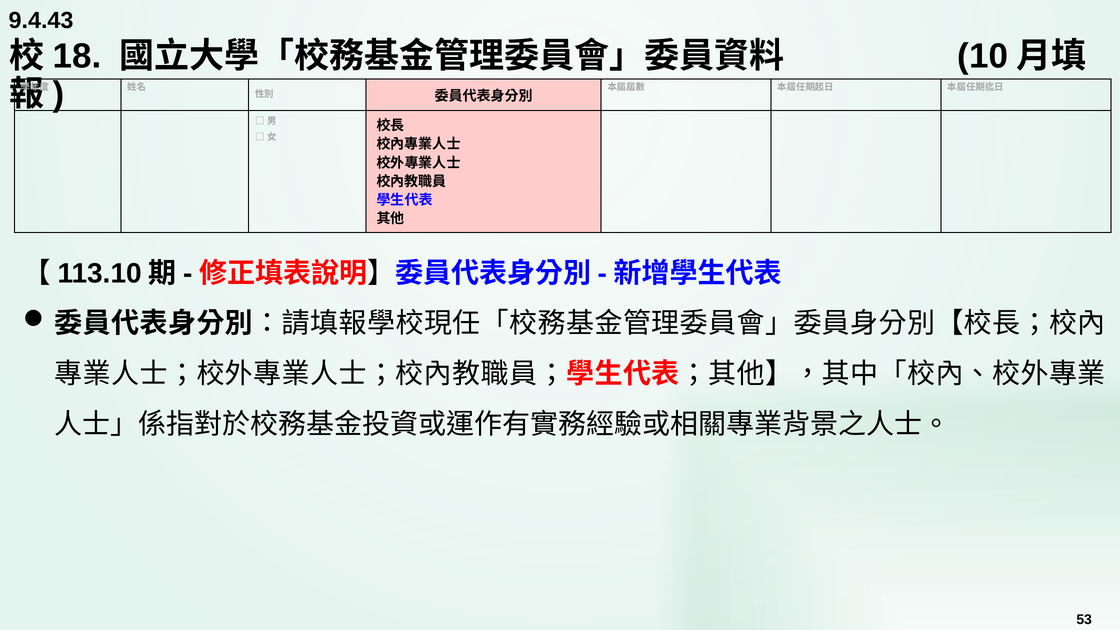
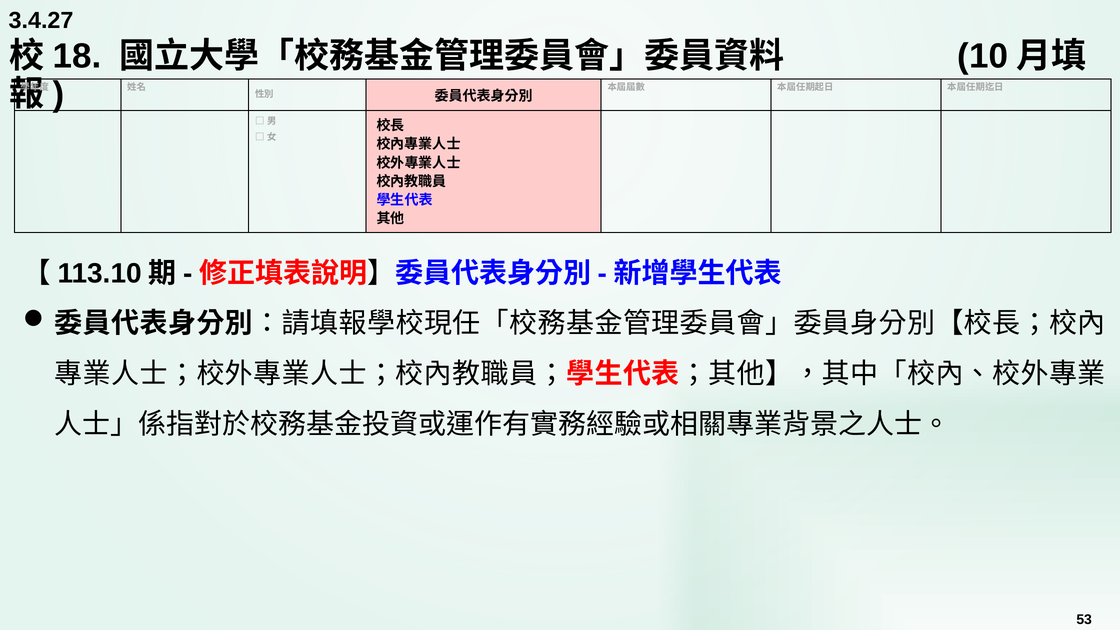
9.4.43: 9.4.43 -> 3.4.27 (41, 20)
